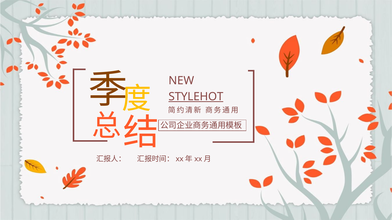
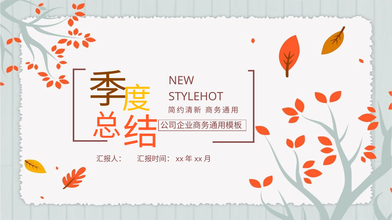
STYLEHOT underline: present -> none (196, 97)
